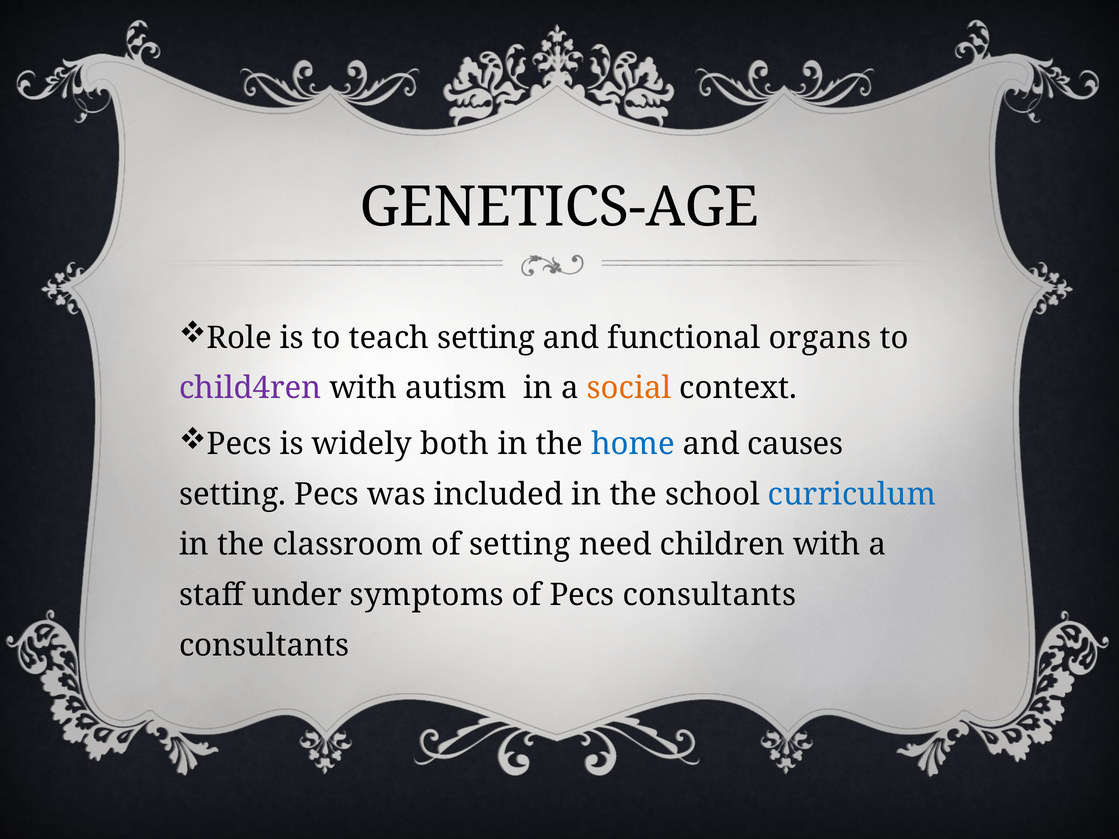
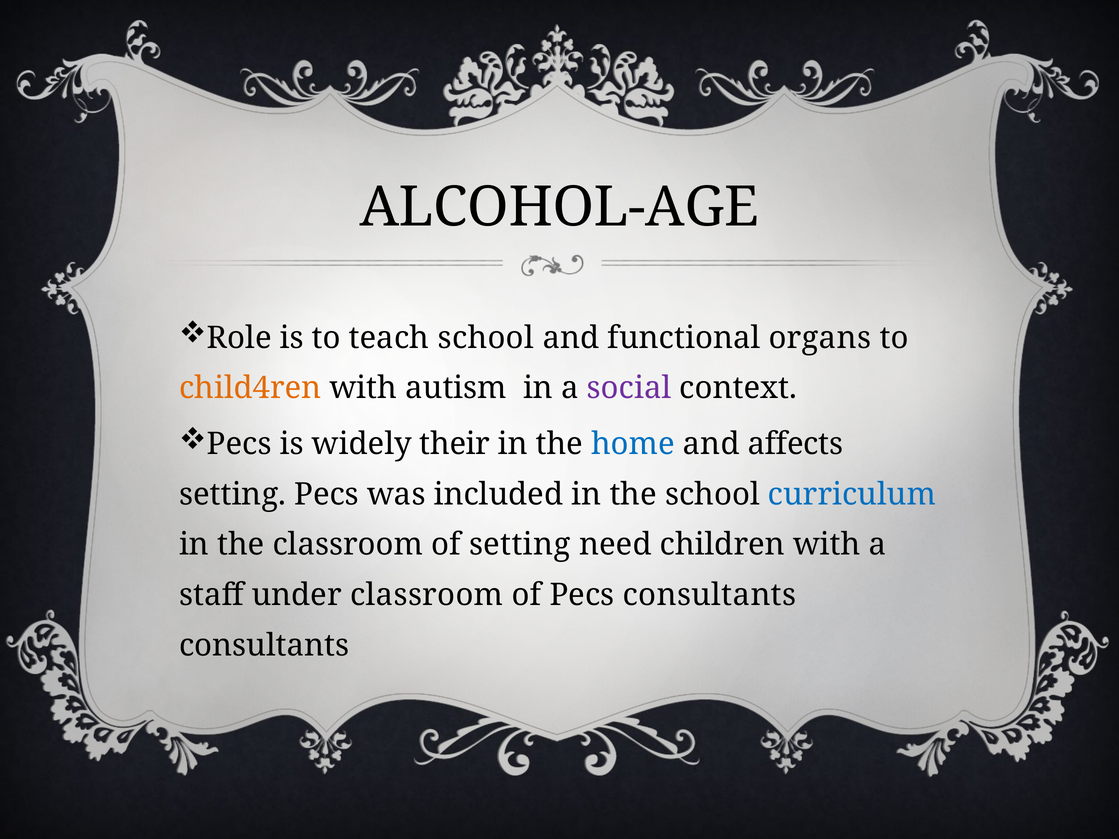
GENETICS-AGE: GENETICS-AGE -> ALCOHOL-AGE (559, 207)
teach setting: setting -> school (486, 338)
child4ren colour: purple -> orange (250, 388)
social colour: orange -> purple (629, 388)
both: both -> their (455, 444)
causes: causes -> affects (795, 444)
under symptoms: symptoms -> classroom (427, 595)
